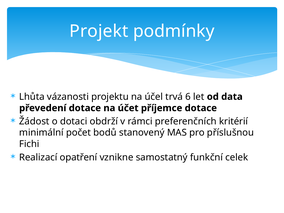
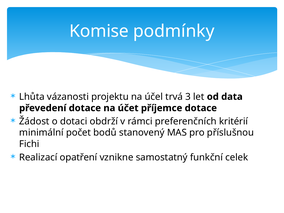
Projekt: Projekt -> Komise (99, 31)
6: 6 -> 3 (188, 97)
